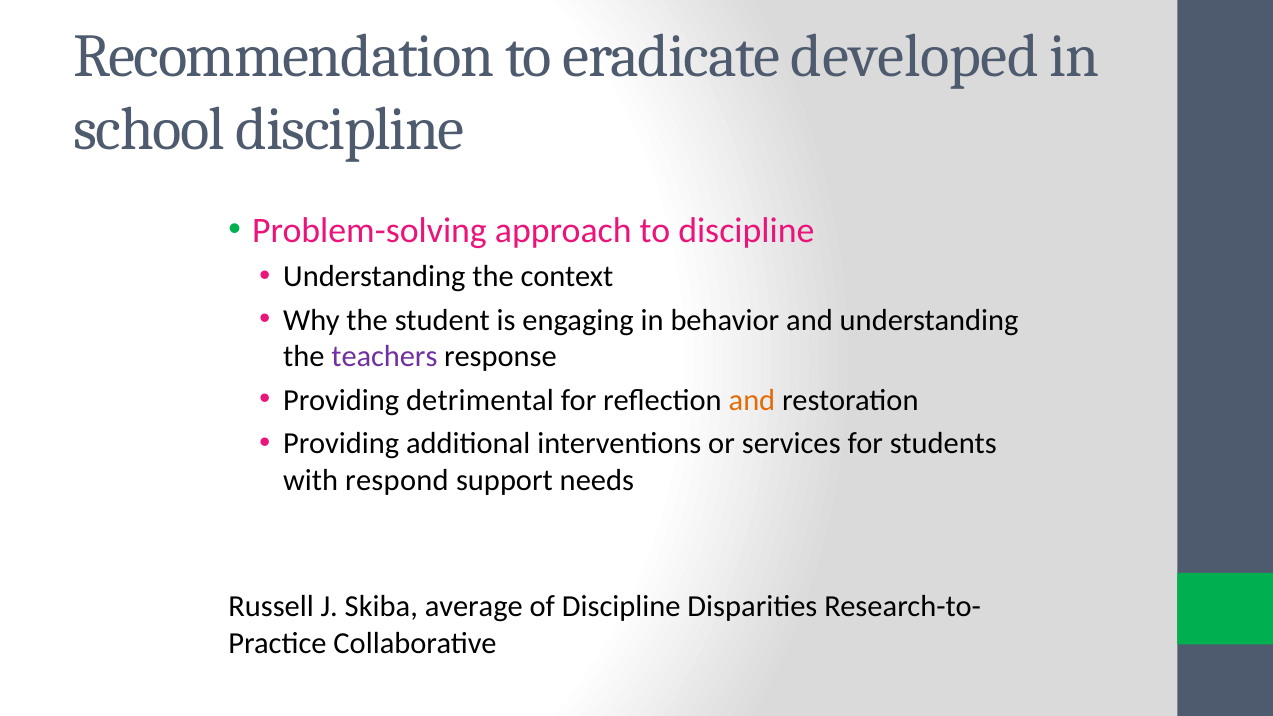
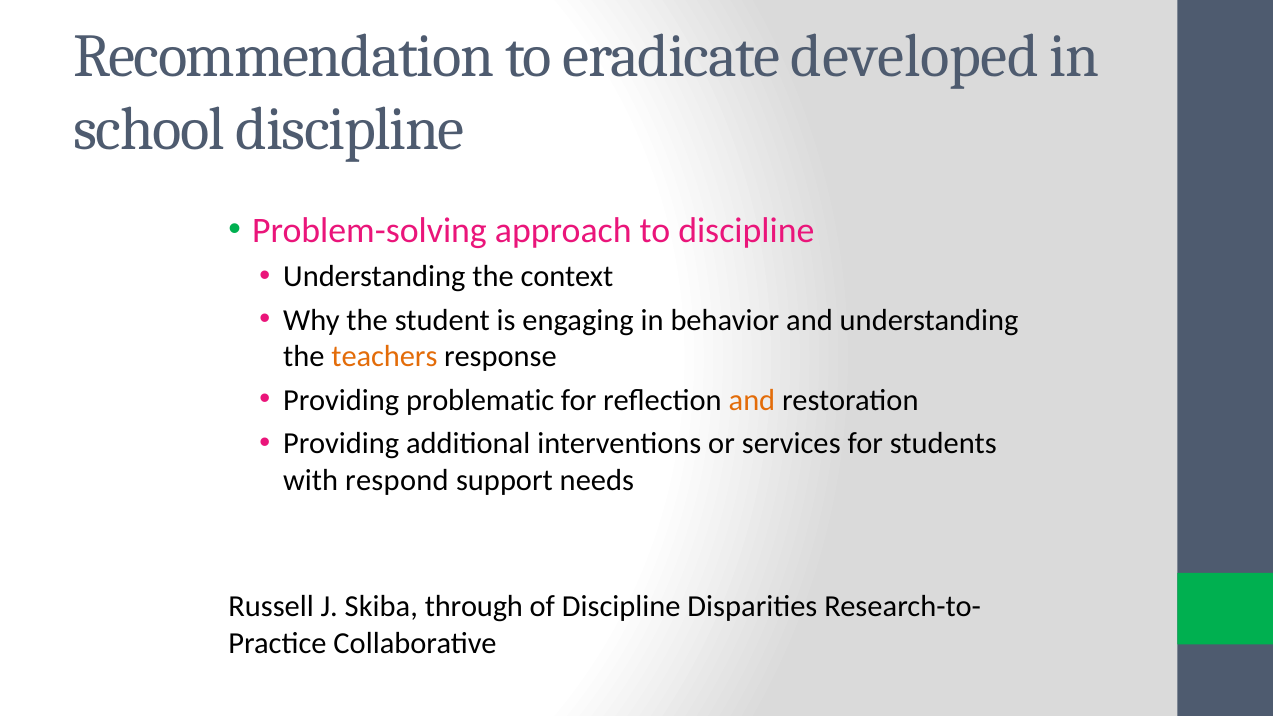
teachers colour: purple -> orange (384, 357)
detrimental: detrimental -> problematic (480, 400)
average: average -> through (474, 607)
